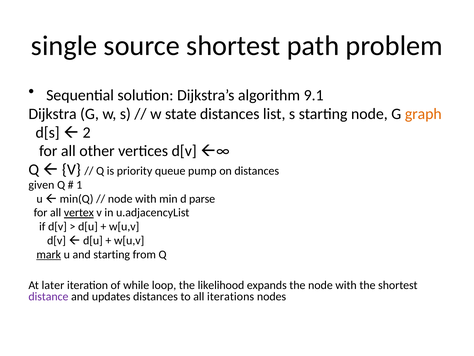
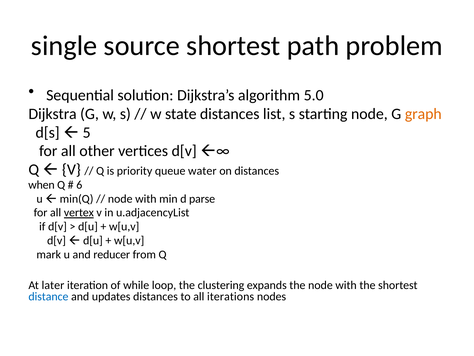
9.1: 9.1 -> 5.0 (314, 95)
2: 2 -> 5 (87, 132)
pump: pump -> water (202, 171)
given: given -> when (41, 185)
1: 1 -> 6 (79, 185)
mark underline: present -> none (49, 254)
and starting: starting -> reducer (112, 254)
likelihood: likelihood -> clustering (221, 285)
distance colour: purple -> blue (48, 296)
